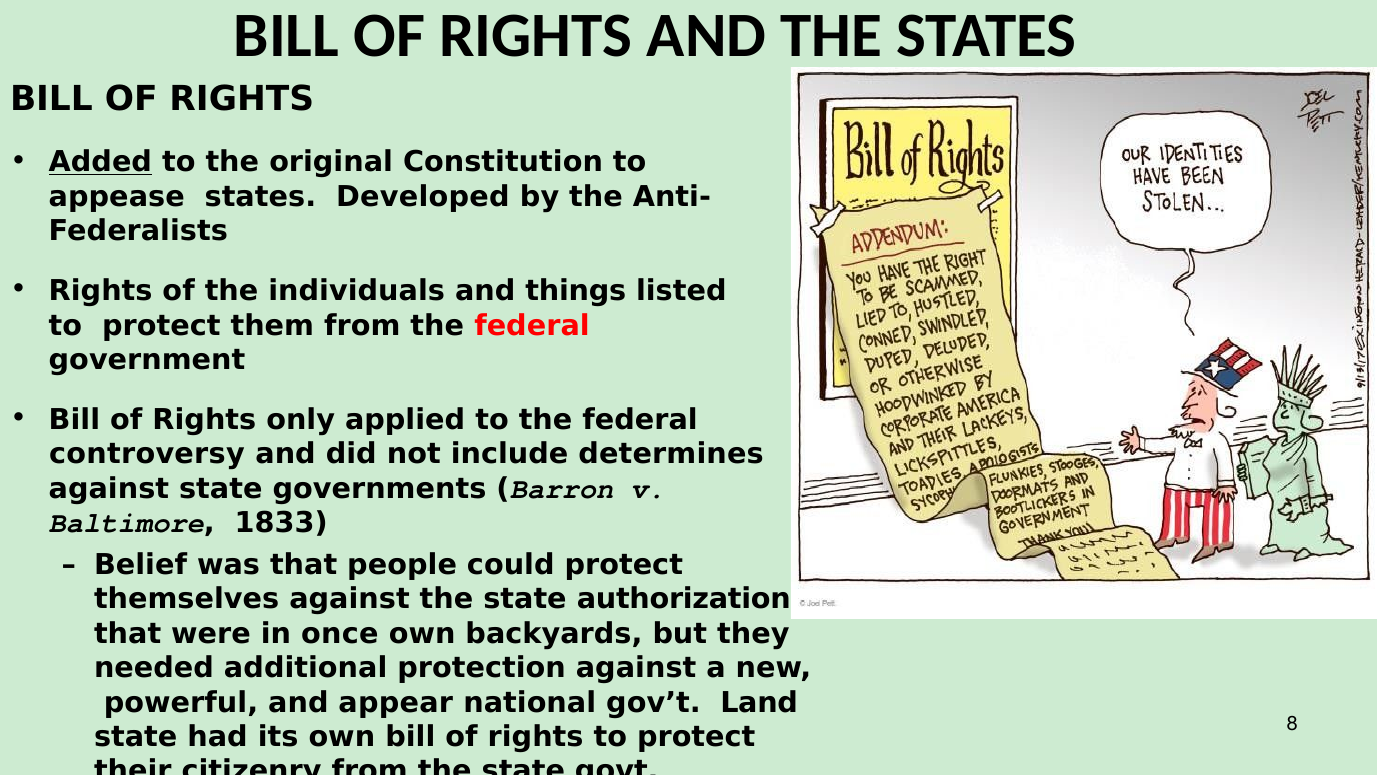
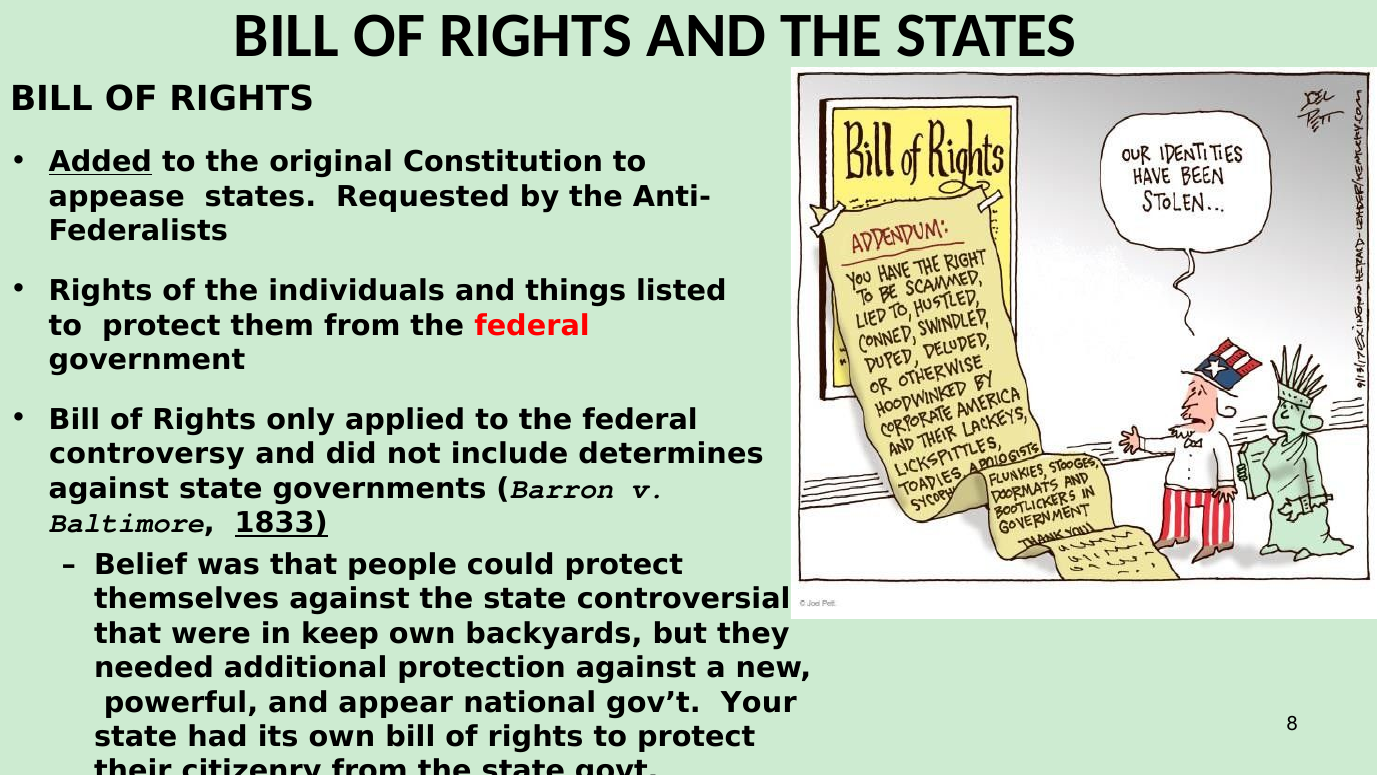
Developed: Developed -> Requested (423, 197)
1833 underline: none -> present (281, 523)
authorization: authorization -> controversial (684, 599)
once: once -> keep (340, 633)
Land: Land -> Your (759, 702)
